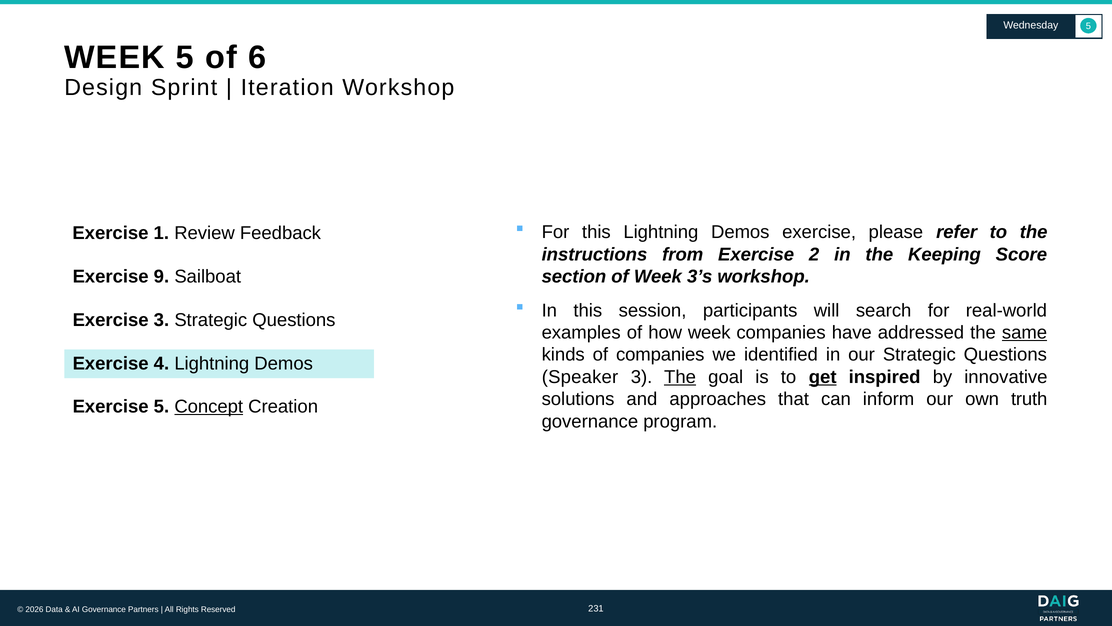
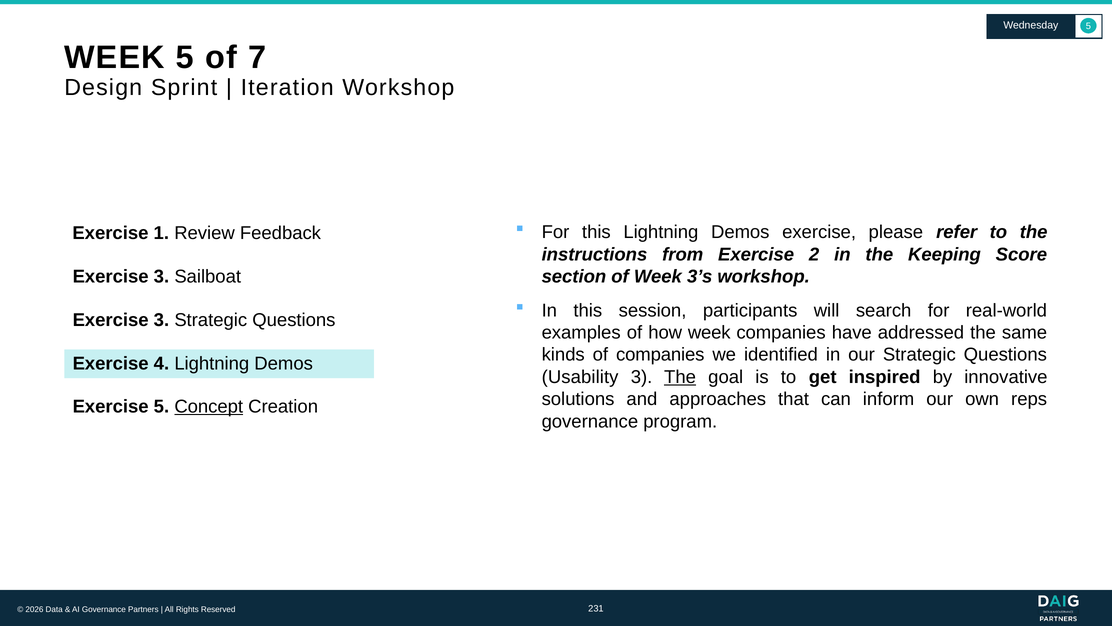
6: 6 -> 7 (257, 58)
9: 9 -> 3 (161, 276)
same underline: present -> none (1025, 332)
Speaker: Speaker -> Usability (580, 377)
get underline: present -> none (823, 377)
truth: truth -> reps (1029, 399)
